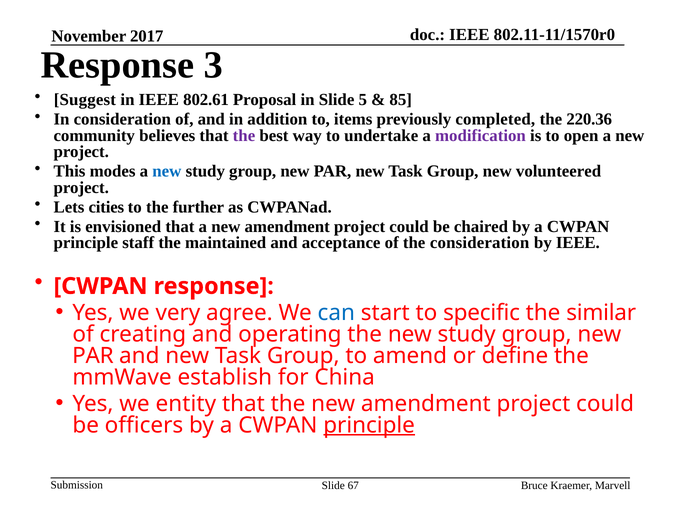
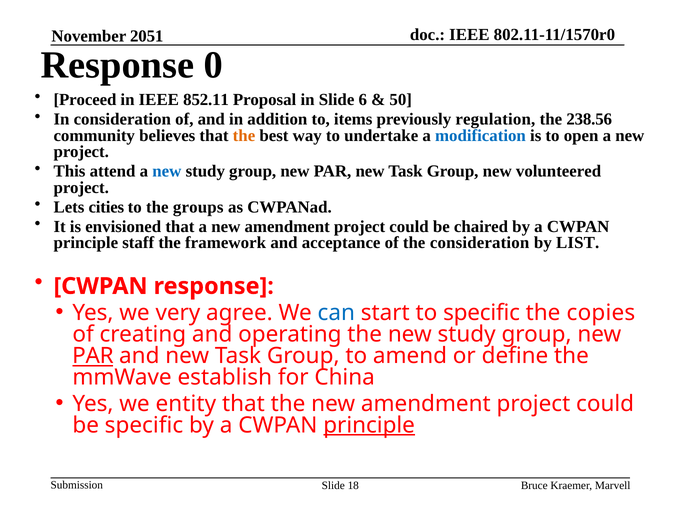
2017: 2017 -> 2051 (147, 36)
3: 3 -> 0 (213, 65)
Suggest: Suggest -> Proceed (85, 100)
802.61: 802.61 -> 852.11 (206, 100)
5: 5 -> 6 (363, 100)
85: 85 -> 50 (401, 100)
completed: completed -> regulation (495, 119)
220.36: 220.36 -> 238.56 (589, 119)
the colour: purple -> orange (244, 136)
modification colour: purple -> blue (480, 136)
modes: modes -> attend (113, 171)
further: further -> groups (198, 207)
maintained: maintained -> framework (226, 243)
by IEEE: IEEE -> LIST (578, 243)
similar: similar -> copies (601, 313)
PAR underline: none -> present (93, 356)
be officers: officers -> specific (144, 425)
67: 67 -> 18 (353, 486)
